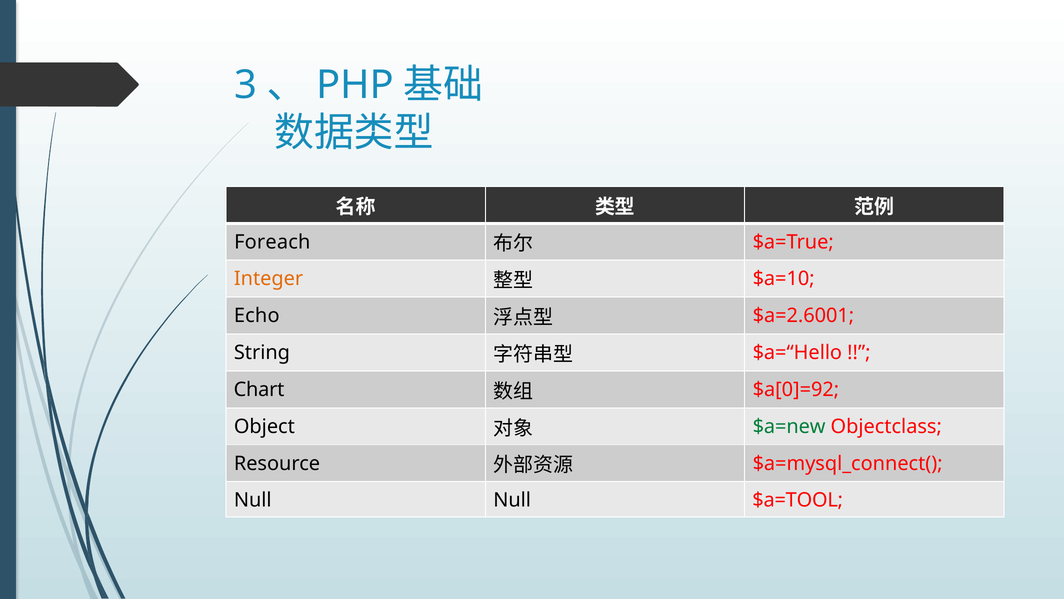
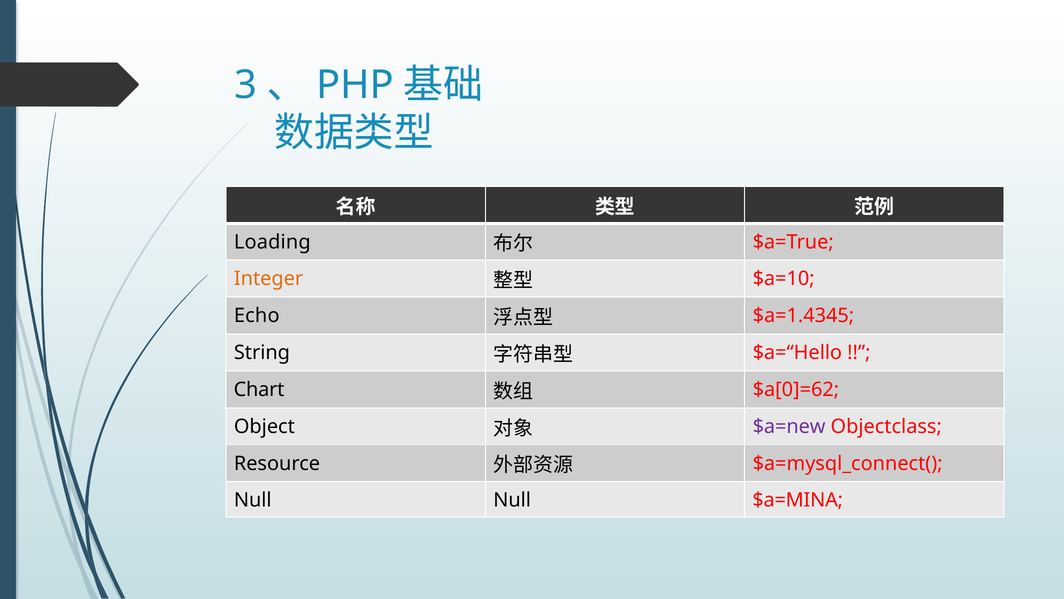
Foreach: Foreach -> Loading (272, 242)
$a=2.6001: $a=2.6001 -> $a=1.4345 (803, 316)
$a[0]=92: $a[0]=92 -> $a[0]=62 (796, 389)
$a=new colour: green -> purple (789, 426)
$a=TOOL: $a=TOOL -> $a=MINA (798, 500)
